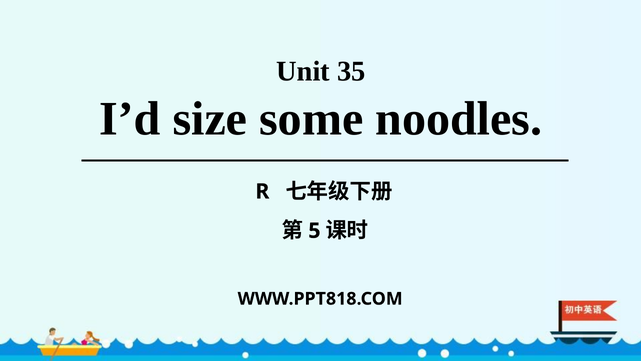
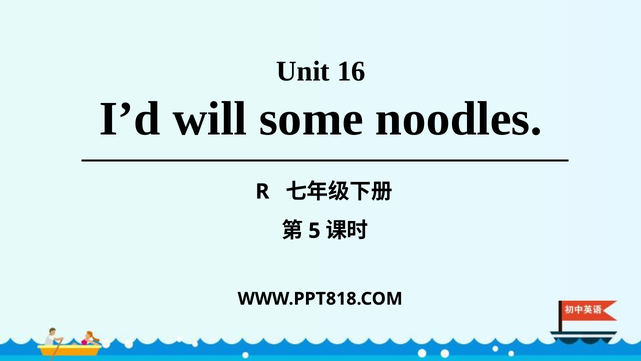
35: 35 -> 16 (351, 71)
size: size -> will (210, 119)
